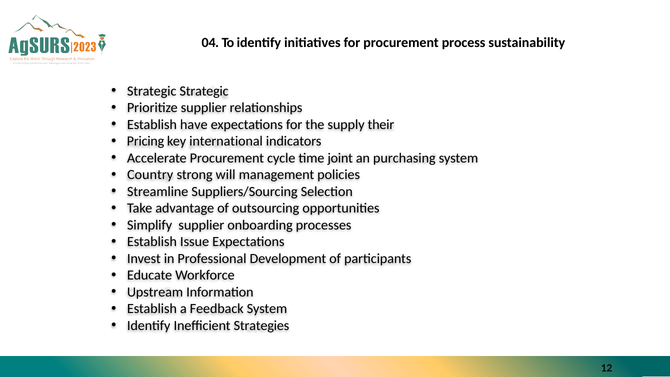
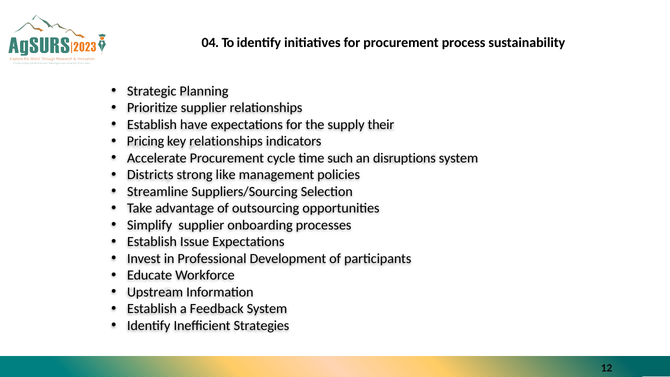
Strategic Strategic: Strategic -> Planning (204, 91)
key international: international -> relationships (226, 141)
joint: joint -> such (340, 158)
purchasing: purchasing -> disruptions (404, 158)
Country: Country -> Districts (150, 175)
will: will -> like (226, 175)
